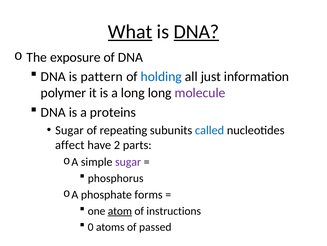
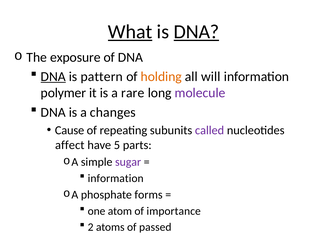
DNA underline: none -> present (53, 76)
holding colour: blue -> orange (161, 76)
just: just -> will (211, 76)
a long: long -> rare (133, 93)
proteins: proteins -> changes (113, 112)
Sugar: Sugar -> Cause (70, 130)
called colour: blue -> purple (210, 130)
2: 2 -> 5 (117, 145)
phosphorus: phosphorus -> information (116, 178)
atom underline: present -> none (120, 210)
instructions: instructions -> importance (174, 210)
0: 0 -> 2 (91, 226)
